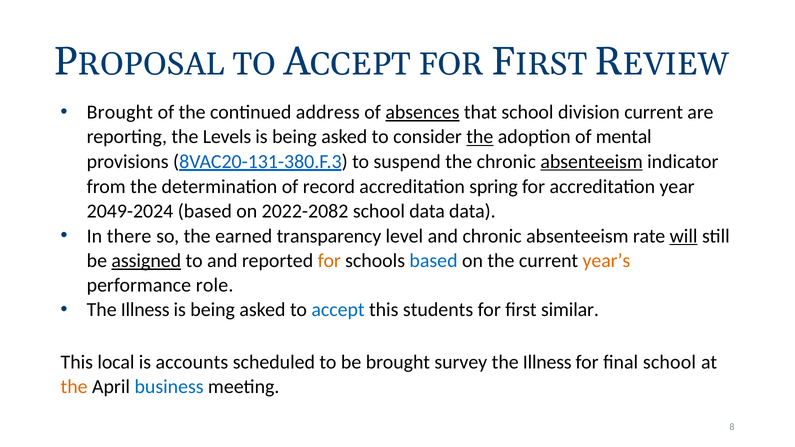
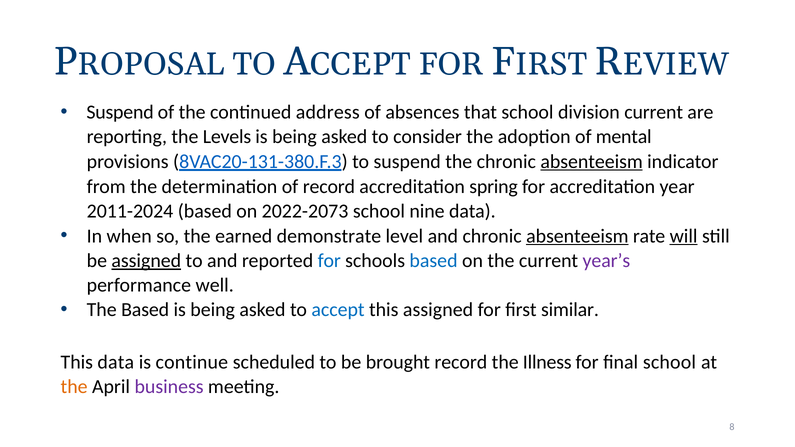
Brought: Brought -> Suspend (120, 112)
absences underline: present -> none (422, 112)
the underline: present -> none (480, 137)
2049-2024: 2049-2024 -> 2011-2024 (130, 211)
2022-2082: 2022-2082 -> 2022-2073 (305, 211)
school data: data -> nine (427, 211)
there: there -> when (129, 236)
transparency: transparency -> demonstrate (329, 236)
absenteeism underline: none -> present (577, 236)
for colour: orange -> blue (329, 261)
year’s colour: orange -> purple (606, 261)
role: role -> well (215, 285)
Illness: Illness -> Based (145, 310)
this students: students -> assigned (438, 310)
This local: local -> data (116, 362)
accounts: accounts -> continue (192, 362)
brought survey: survey -> record (461, 362)
business colour: blue -> purple (169, 387)
